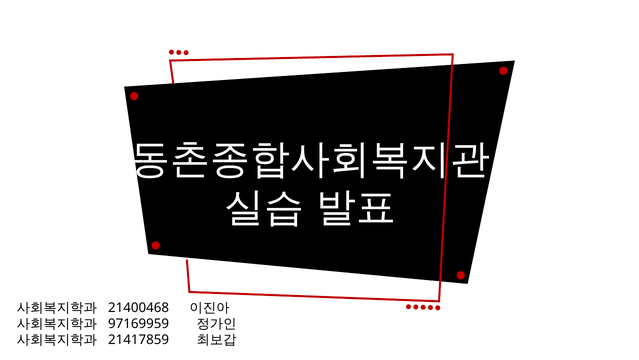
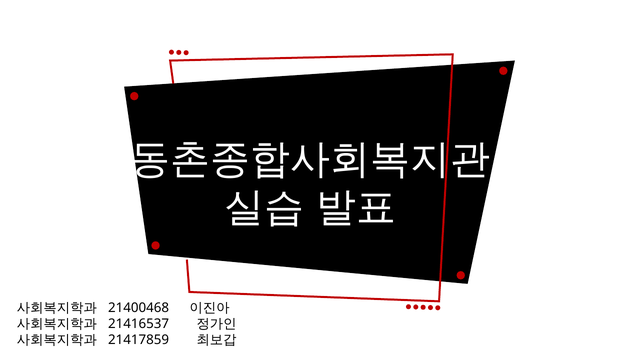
97169959: 97169959 -> 21416537 (139, 323)
